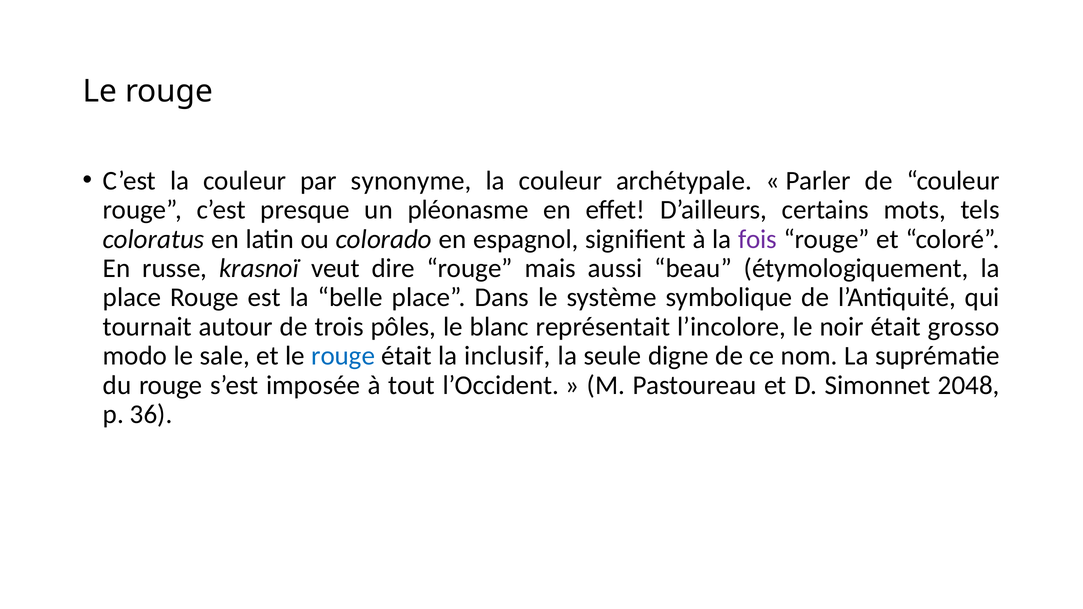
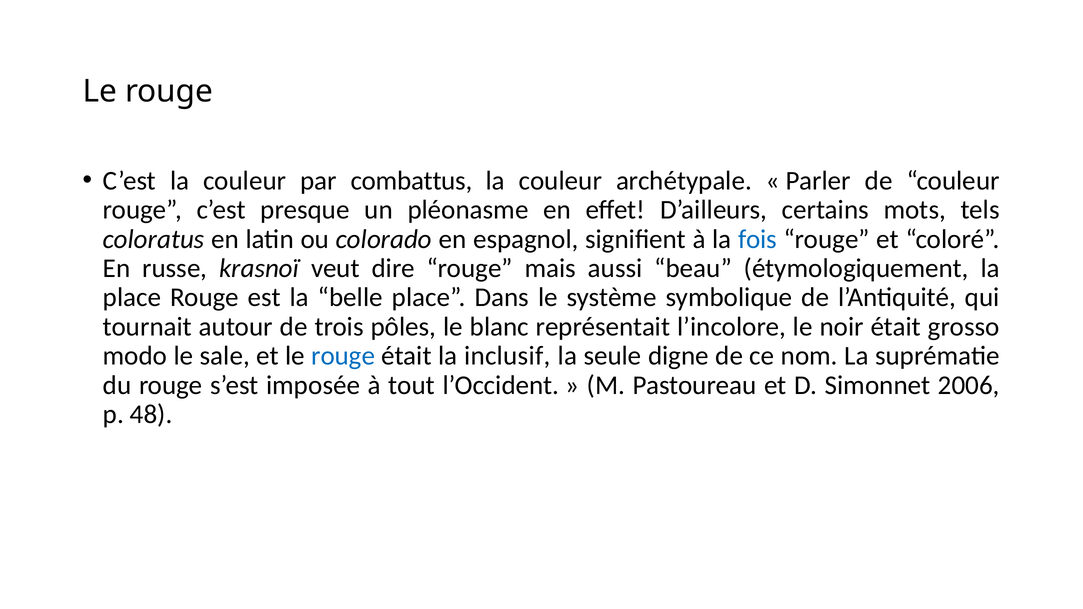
synonyme: synonyme -> combattus (411, 181)
fois colour: purple -> blue (758, 239)
2048: 2048 -> 2006 (969, 385)
36: 36 -> 48 (151, 415)
